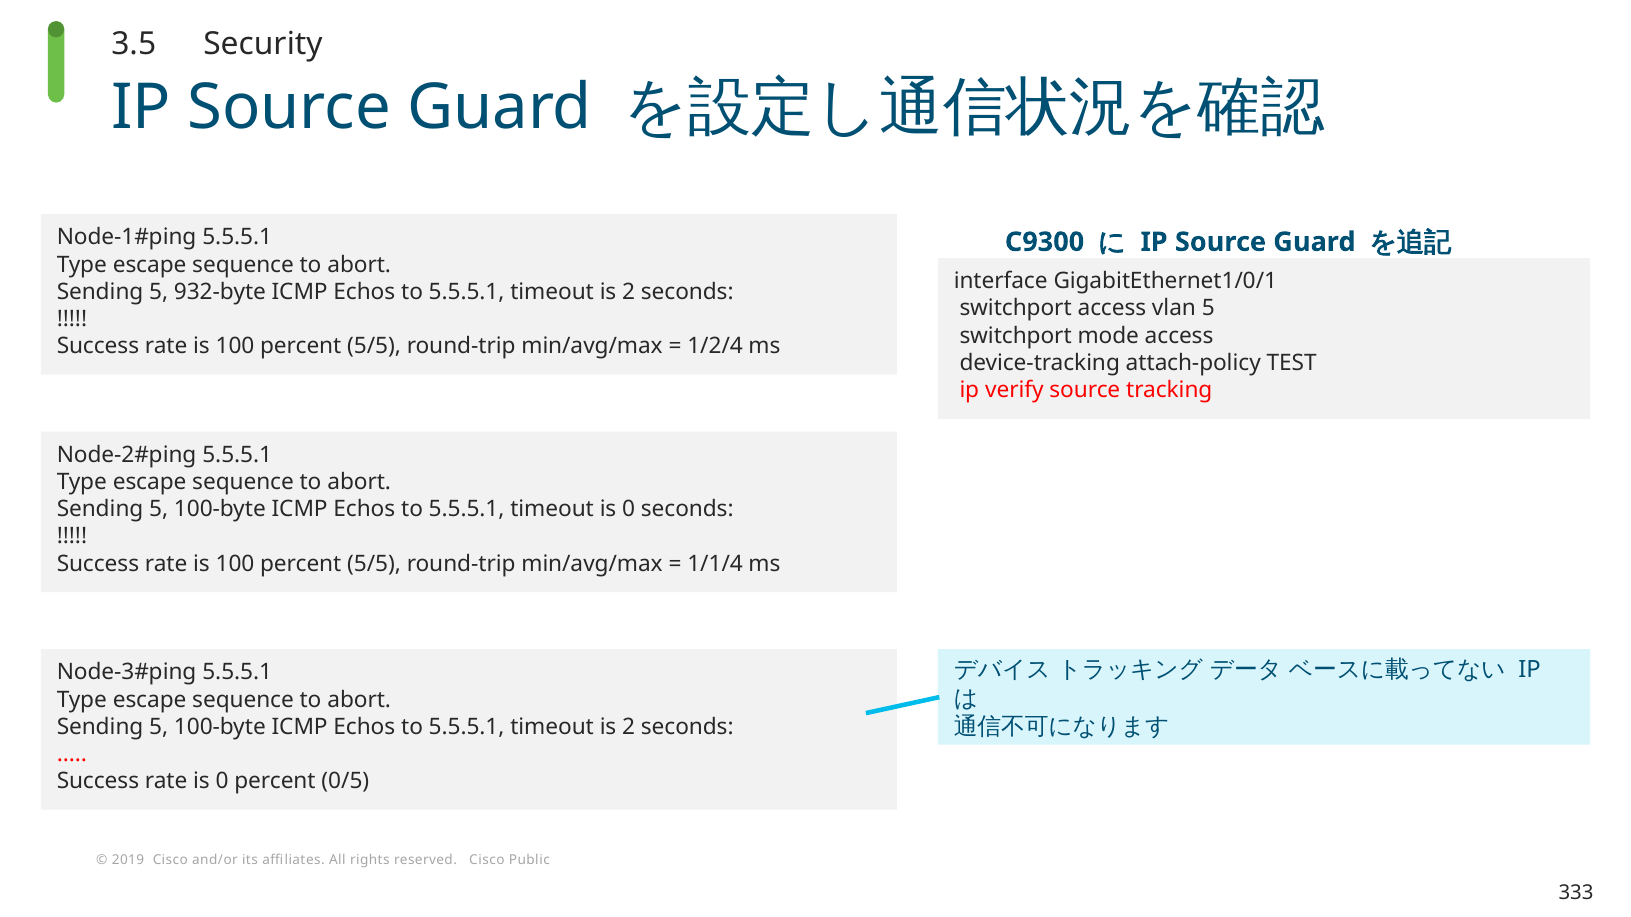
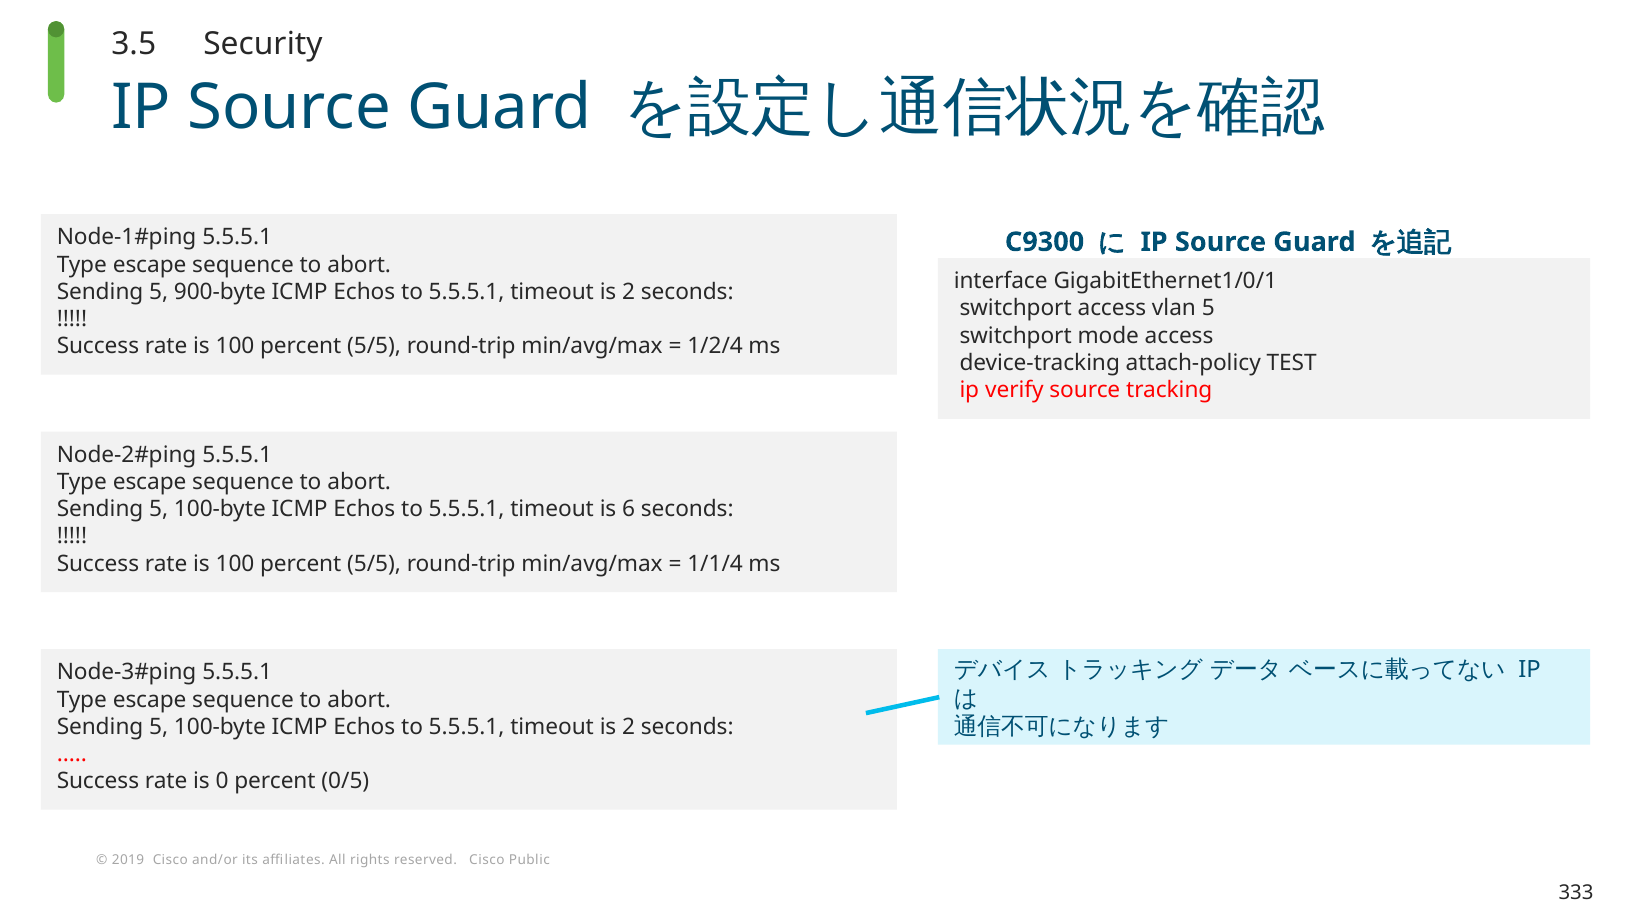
932-byte: 932-byte -> 900-byte (220, 292)
timeout is 0: 0 -> 6 (629, 510)
